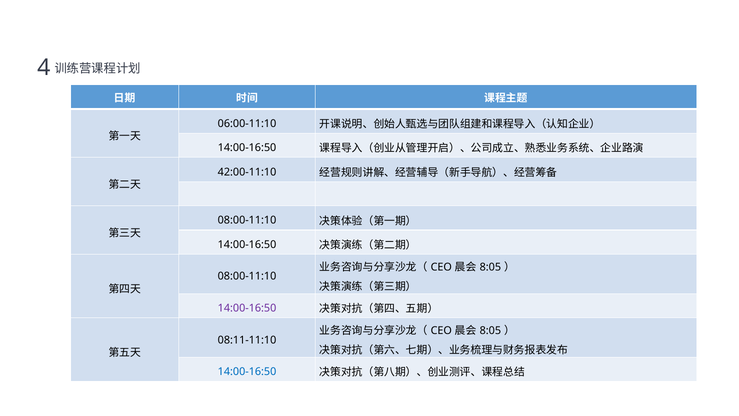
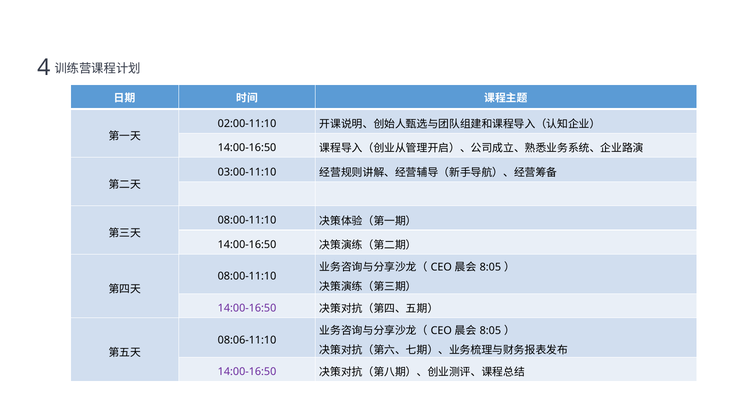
06:00-11:10: 06:00-11:10 -> 02:00-11:10 (247, 123)
42:00-11:10: 42:00-11:10 -> 03:00-11:10 (247, 172)
08:11-11:10: 08:11-11:10 -> 08:06-11:10 (247, 340)
14:00-16:50 colour: blue -> purple (247, 371)
